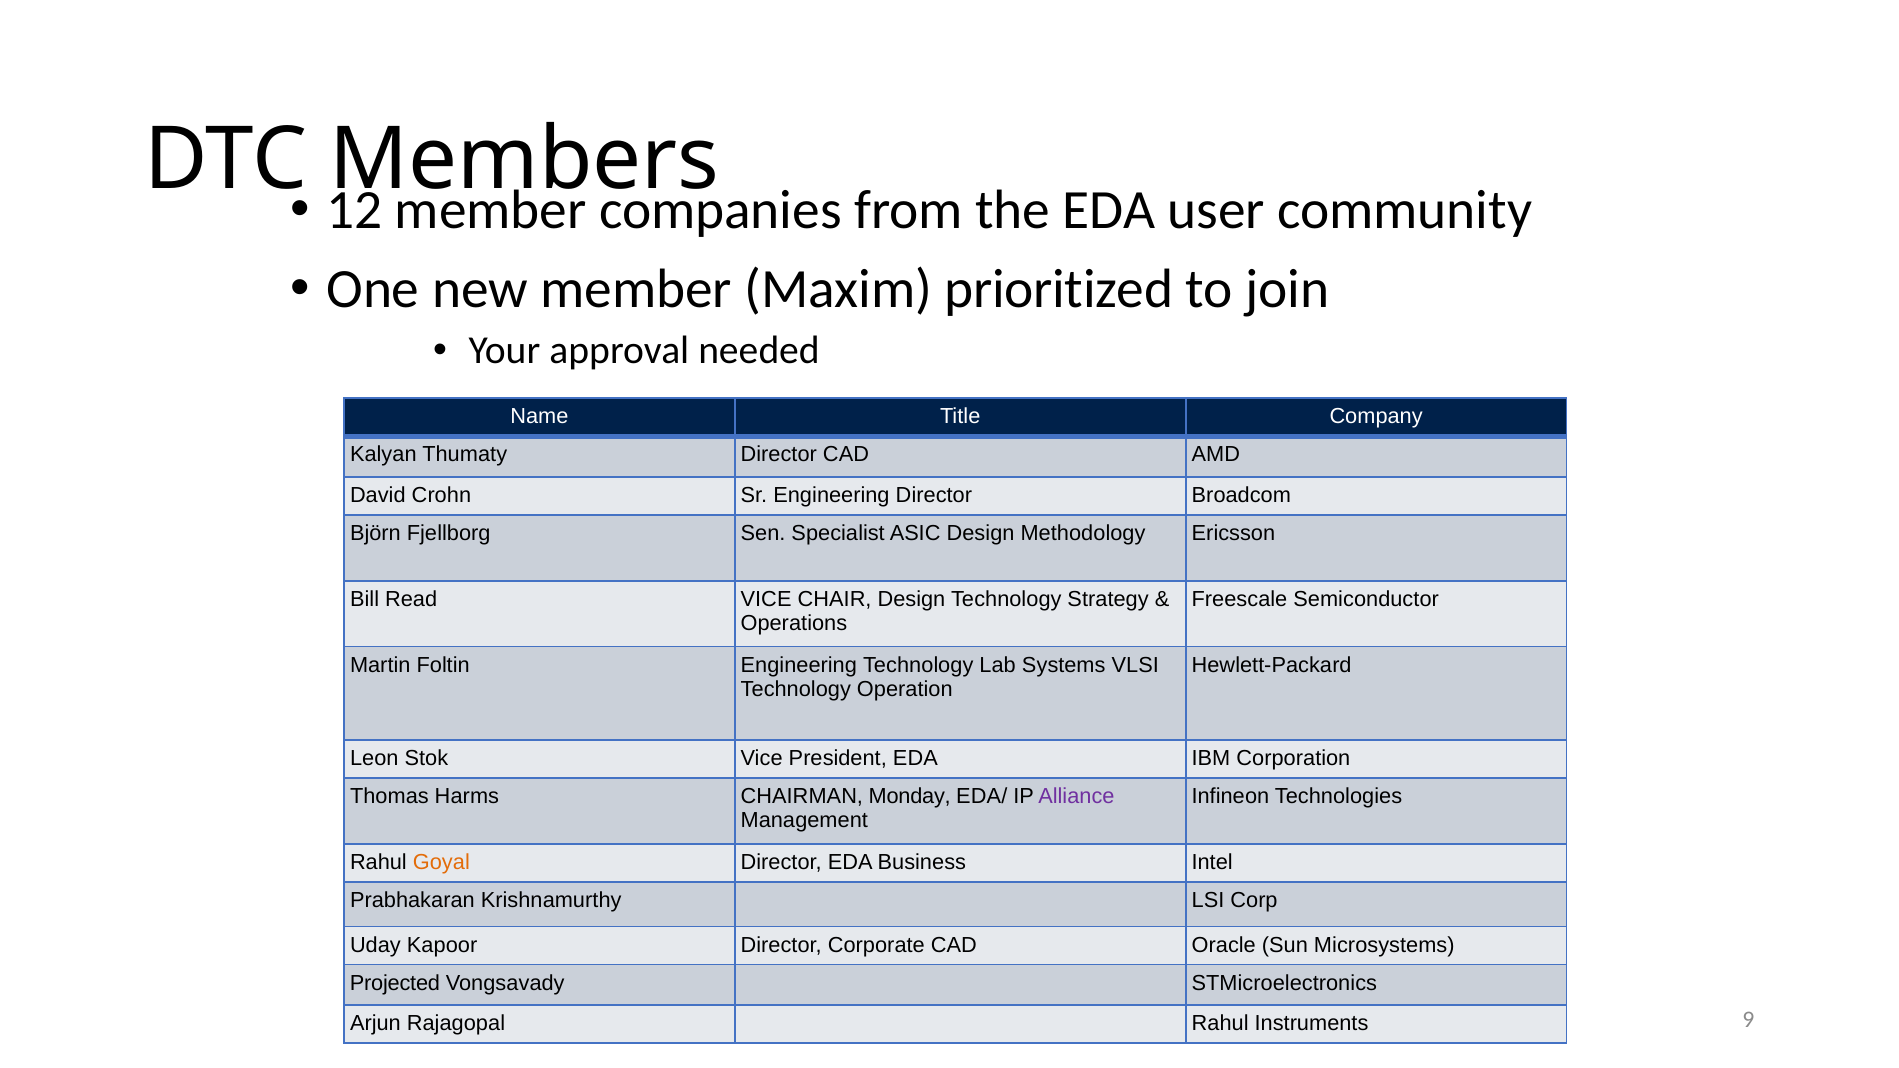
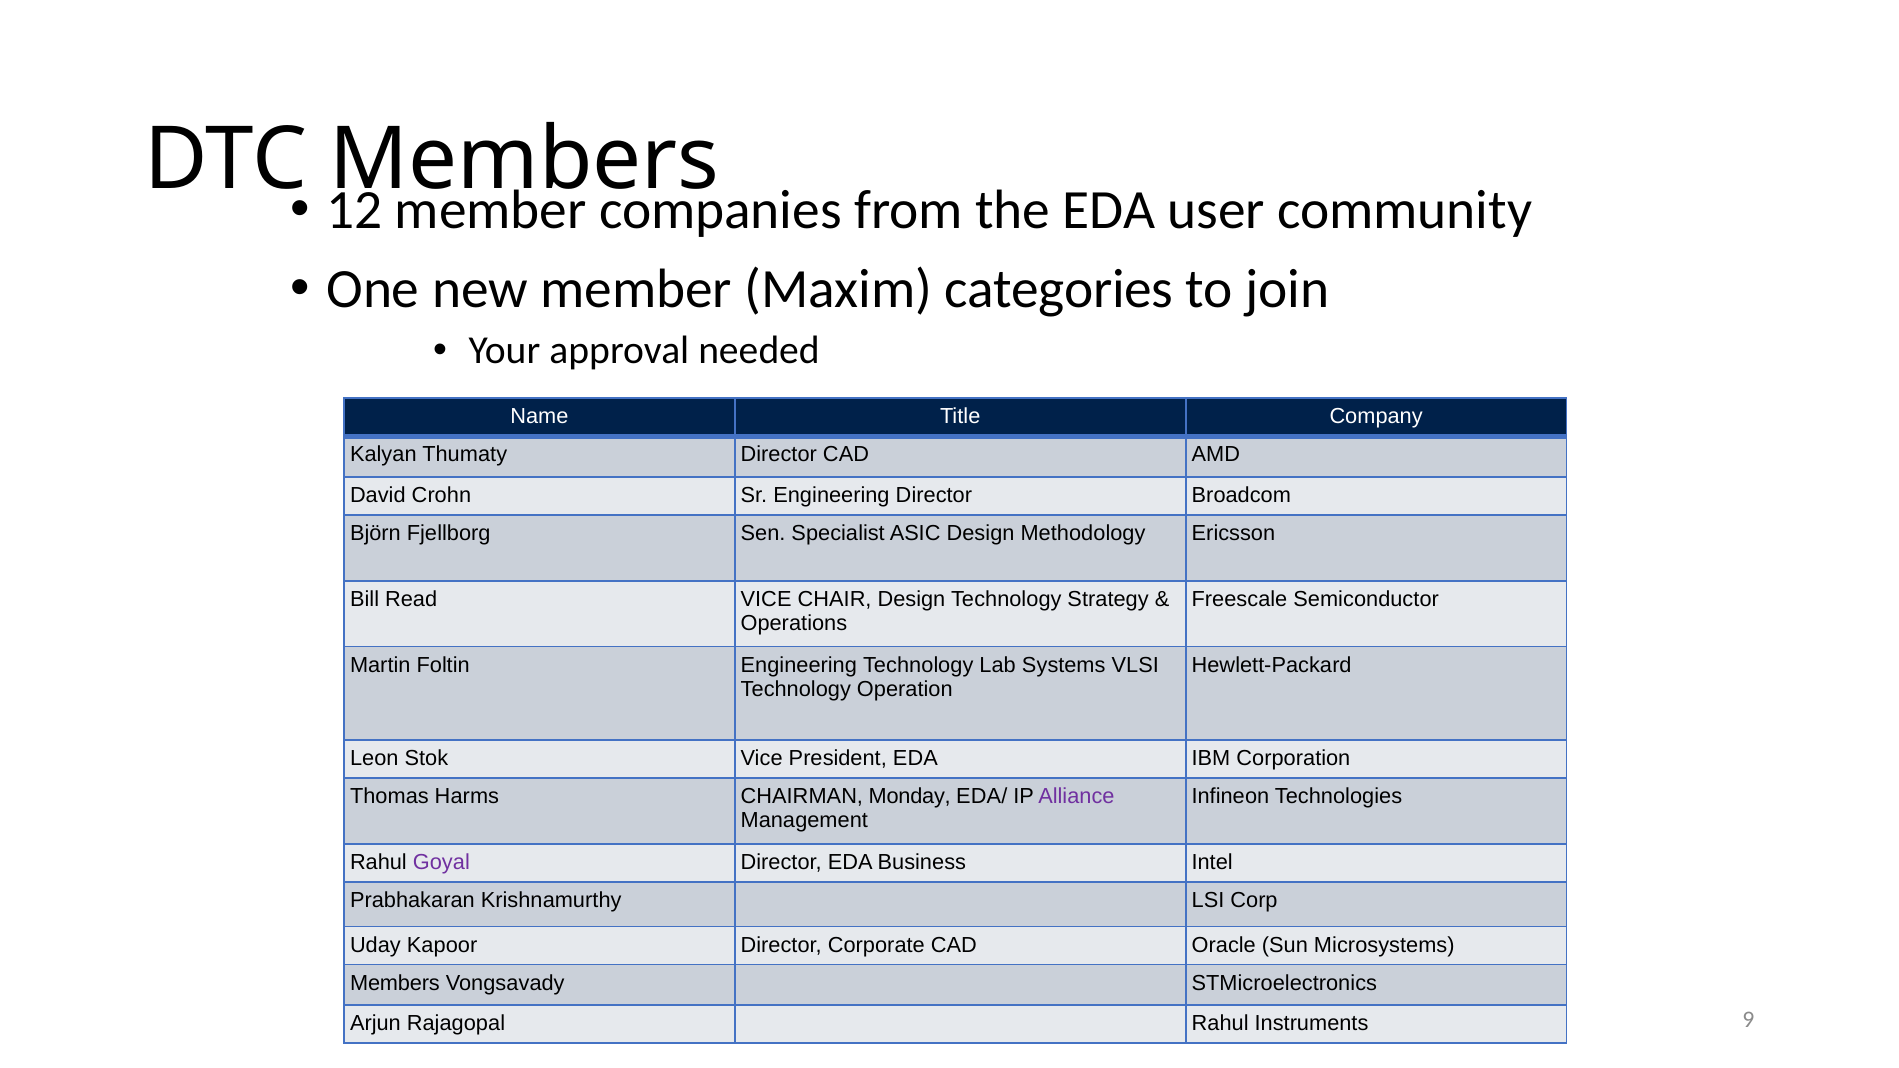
prioritized: prioritized -> categories (1059, 290)
Goyal colour: orange -> purple (441, 862)
Projected: Projected -> Members (395, 983)
